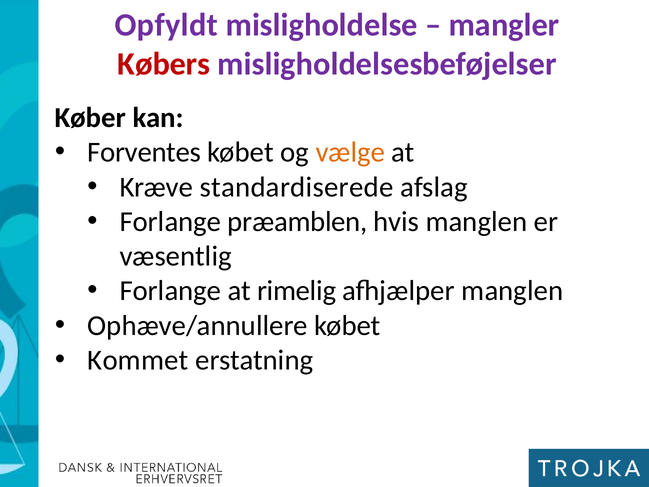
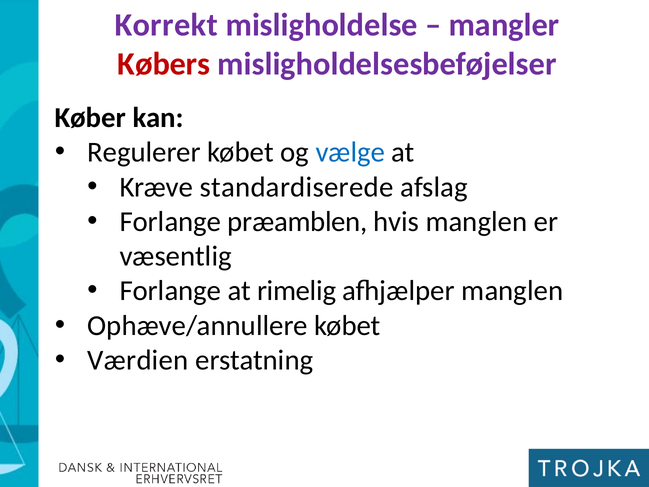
Opfyldt: Opfyldt -> Korrekt (166, 25)
Forventes: Forventes -> Regulerer (144, 152)
vælge colour: orange -> blue (350, 152)
Kommet: Kommet -> Værdien (138, 360)
